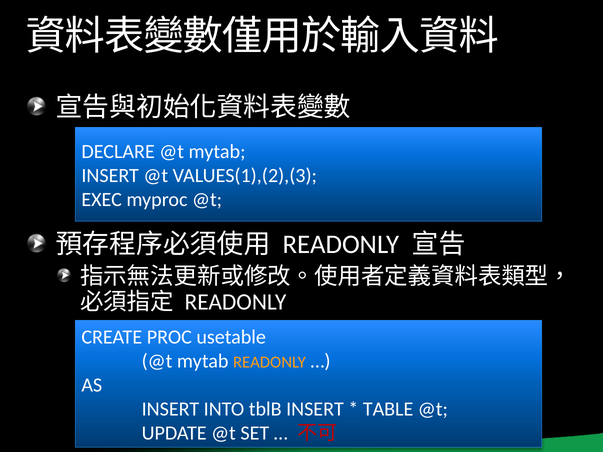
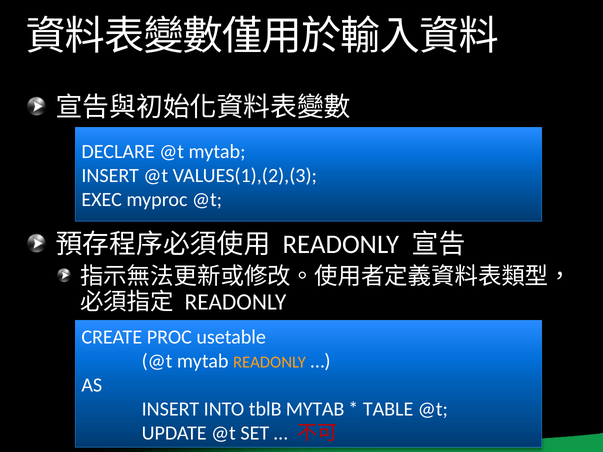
tblB INSERT: INSERT -> MYTAB (315, 409)
